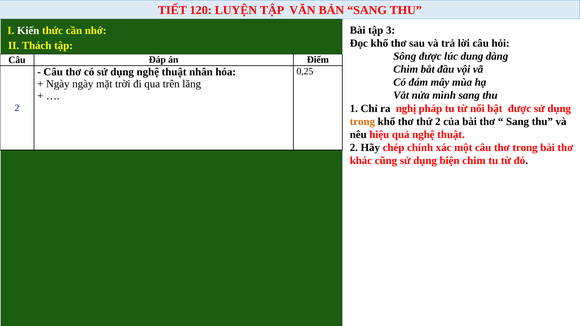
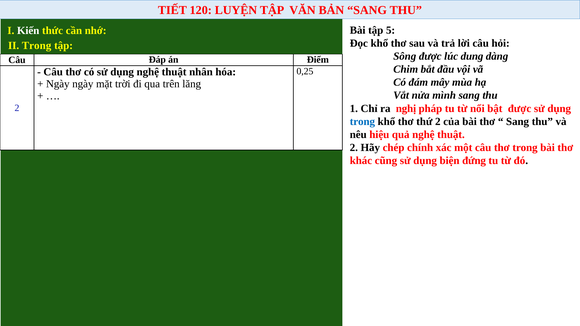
3: 3 -> 5 (391, 30)
II Thách: Thách -> Trong (37, 46)
trong colour: orange -> blue (362, 122)
biện chim: chim -> đứng (474, 161)
